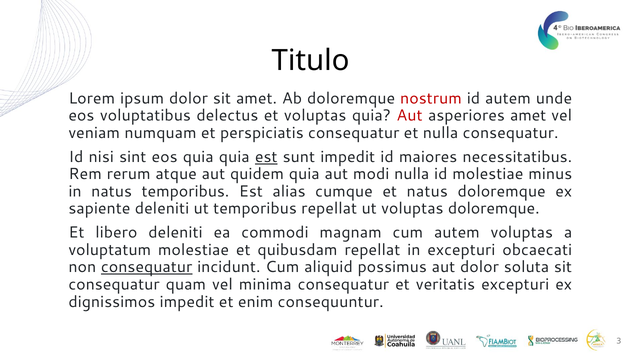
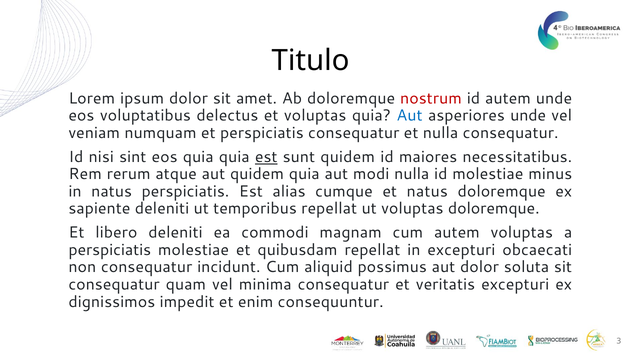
Aut colour: red -> blue (410, 116)
asperiores amet: amet -> unde (528, 116)
sunt impedit: impedit -> quidem (348, 157)
natus temporibus: temporibus -> perspiciatis (185, 192)
voluptatum: voluptatum -> perspiciatis (110, 250)
consequatur underline: present -> none (147, 268)
